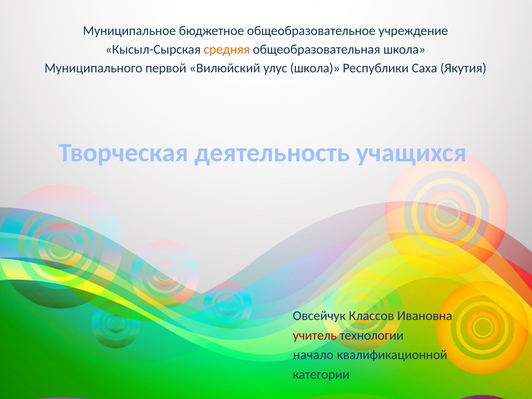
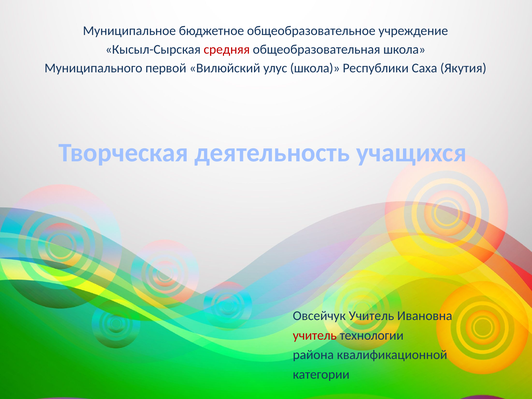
средняя colour: orange -> red (227, 50)
Овсейчук Классов: Классов -> Учитель (371, 316)
начало: начало -> района (313, 355)
